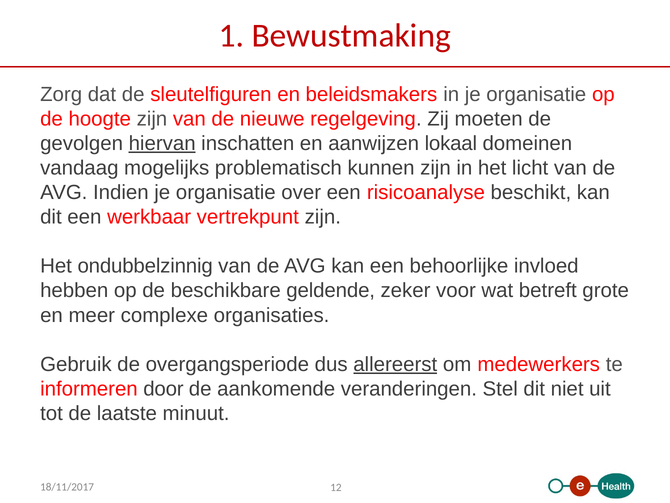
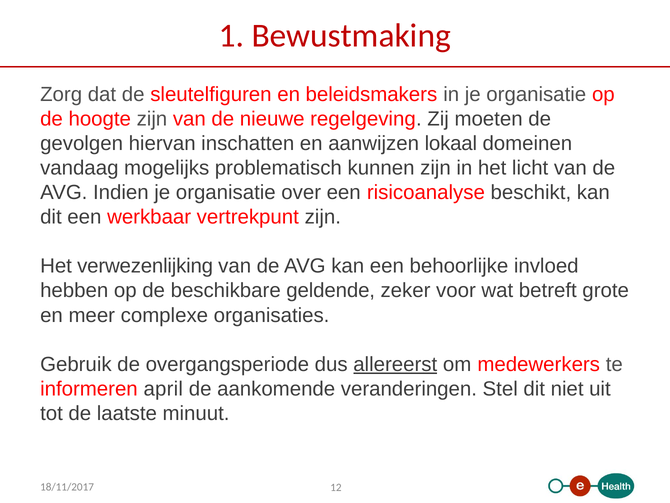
hiervan underline: present -> none (162, 143)
ondubbelzinnig: ondubbelzinnig -> verwezenlijking (145, 266)
door: door -> april (163, 389)
